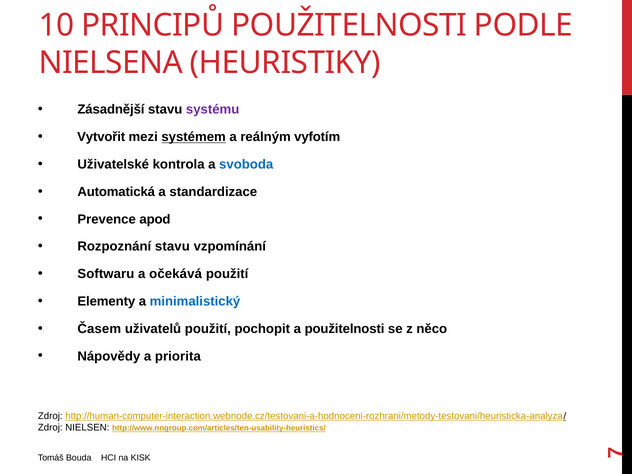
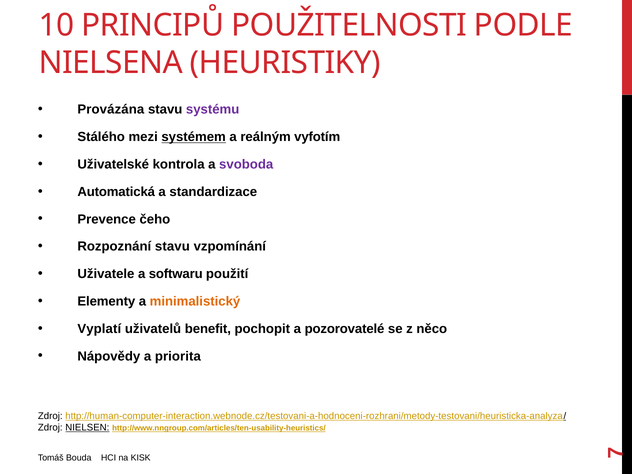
Zásadnější: Zásadnější -> Provázána (111, 110)
Vytvořit: Vytvořit -> Stálého (101, 137)
svoboda colour: blue -> purple (246, 164)
apod: apod -> čeho (155, 219)
Softwaru: Softwaru -> Uživatele (106, 274)
očekává: očekává -> softwaru (176, 274)
minimalistický colour: blue -> orange (195, 301)
Časem: Časem -> Vyplatí (99, 329)
uživatelů použití: použití -> benefit (208, 329)
a použitelnosti: použitelnosti -> pozorovatelé (345, 329)
NIELSEN underline: none -> present (87, 428)
